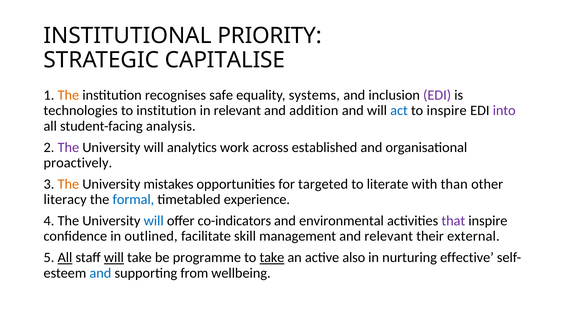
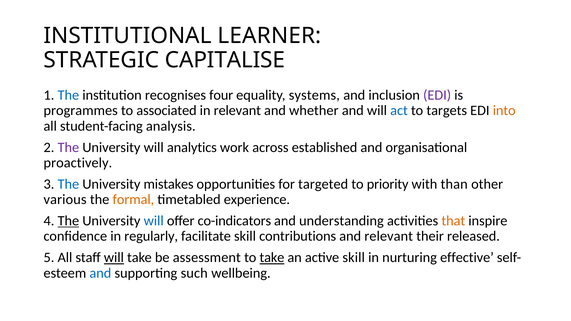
PRIORITY: PRIORITY -> LEARNER (269, 36)
The colour: orange -> blue (68, 95)
safe: safe -> four (221, 95)
technologies: technologies -> programmes (81, 111)
to institution: institution -> associated (166, 111)
addition: addition -> whether (314, 111)
to inspire: inspire -> targets (447, 111)
into colour: purple -> orange (504, 111)
The colour: orange -> blue (68, 184)
literate: literate -> priority (388, 184)
literacy: literacy -> various (65, 200)
formal colour: blue -> orange (133, 200)
The underline: none -> present (68, 221)
environmental: environmental -> understanding (341, 221)
that colour: purple -> orange (453, 221)
outlined: outlined -> regularly (151, 236)
management: management -> contributions (298, 236)
external: external -> released (473, 236)
All underline: present -> none (65, 258)
programme: programme -> assessment (207, 258)
active also: also -> skill (354, 258)
from: from -> such (194, 273)
